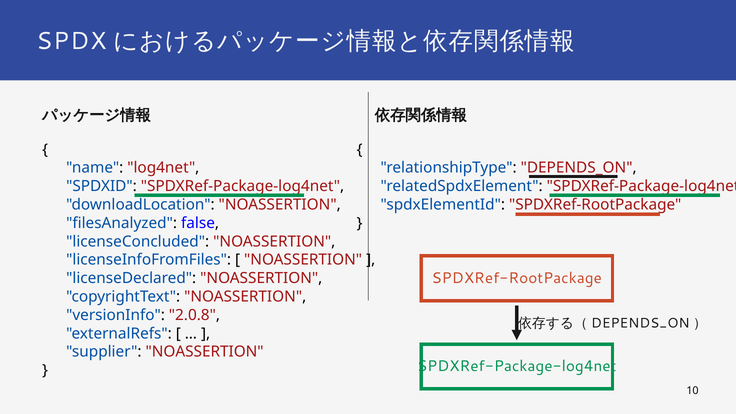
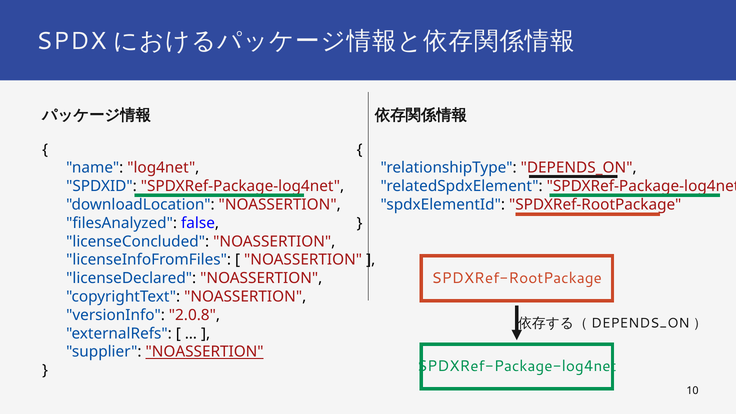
NOASSERTION underline: none -> present (205, 352)
